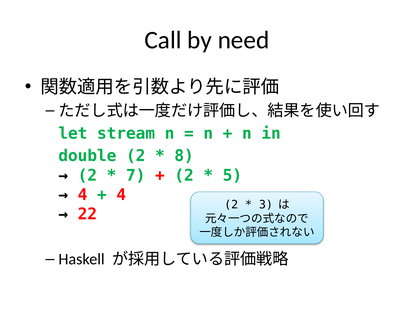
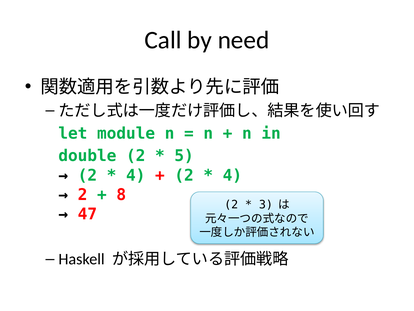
stream: stream -> module (126, 133)
8: 8 -> 5 (184, 156)
7: 7 -> 4 (136, 175)
5: 5 -> 4 (233, 175)
4: 4 -> 2 (83, 194)
4: 4 -> 8 (121, 194)
22: 22 -> 47 (87, 214)
